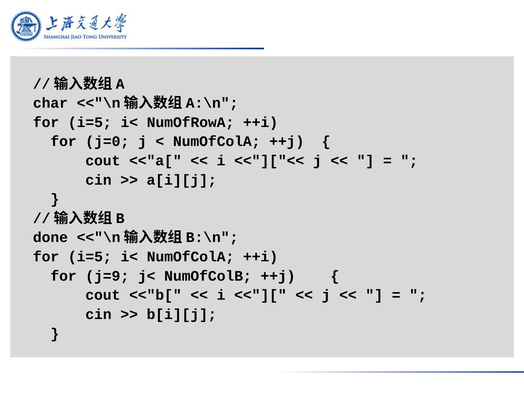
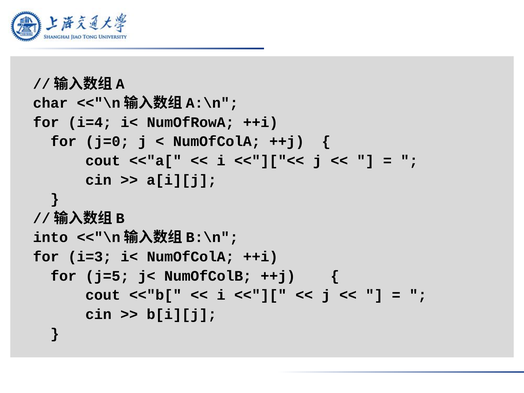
i=5: i=5 -> i=4 (90, 122)
done: done -> into (50, 238)
i=5: i=5 -> i=3 (90, 257)
j=9: j=9 -> j=5 (107, 276)
